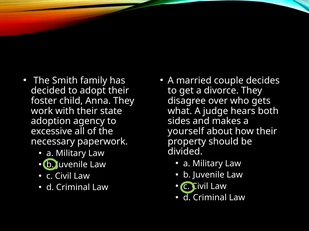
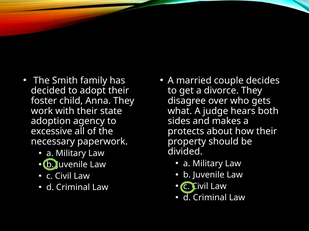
yourself: yourself -> protects (186, 132)
